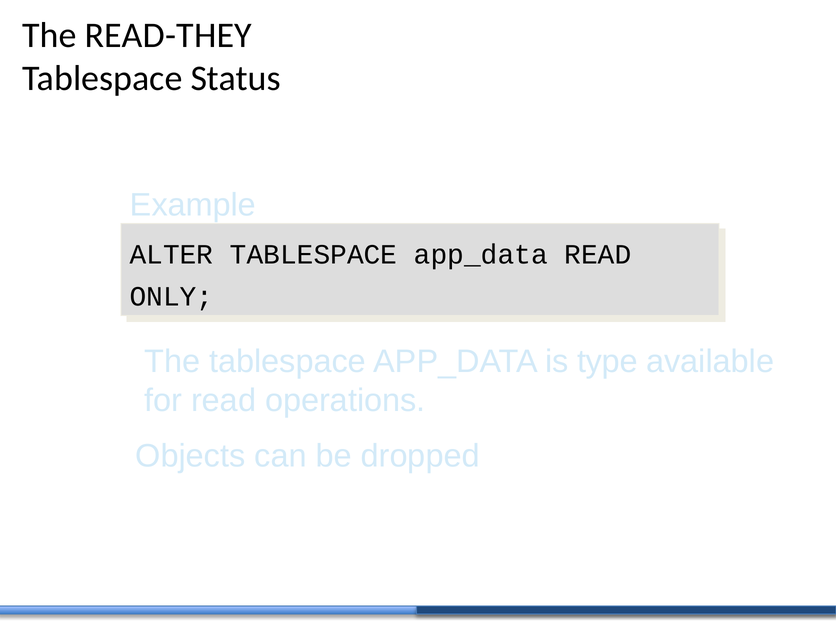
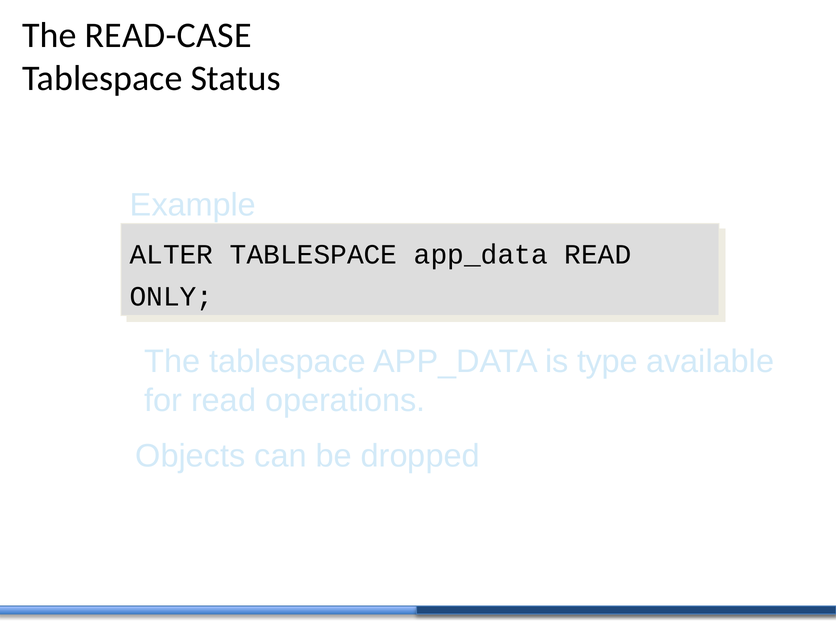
READ-THEY: READ-THEY -> READ-CASE (168, 35)
